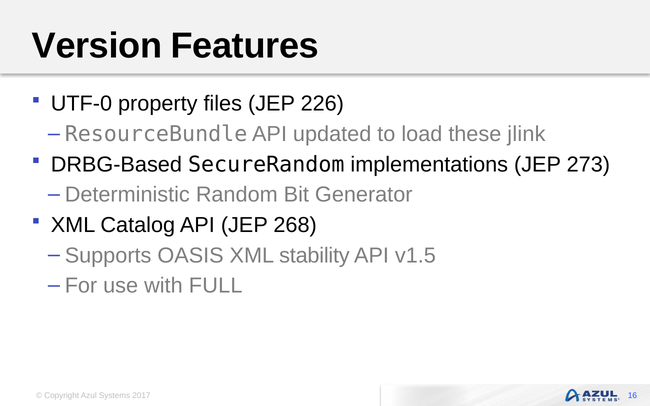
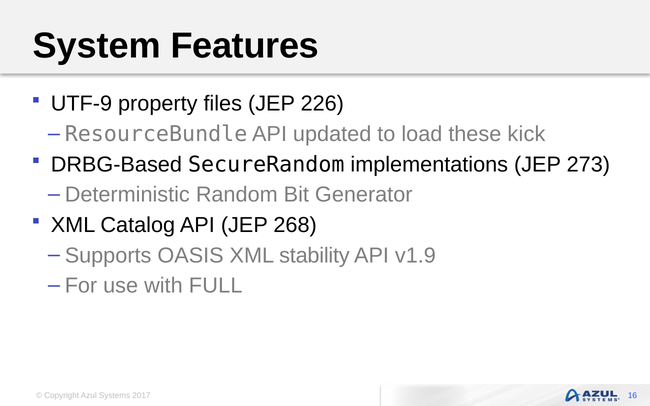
Version: Version -> System (97, 46)
UTF-0: UTF-0 -> UTF-9 (81, 104)
jlink: jlink -> kick (526, 134)
v1.5: v1.5 -> v1.9 (415, 256)
